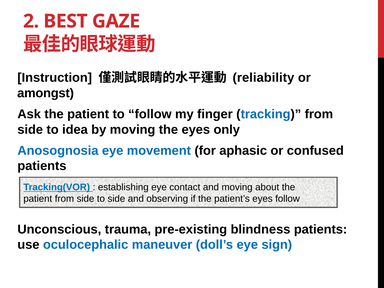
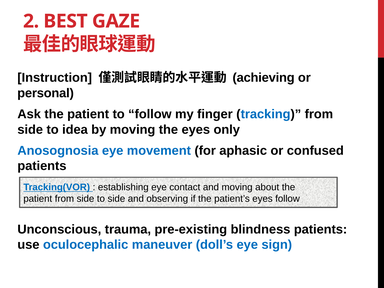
reliability: reliability -> achieving (264, 78)
amongst: amongst -> personal (46, 93)
